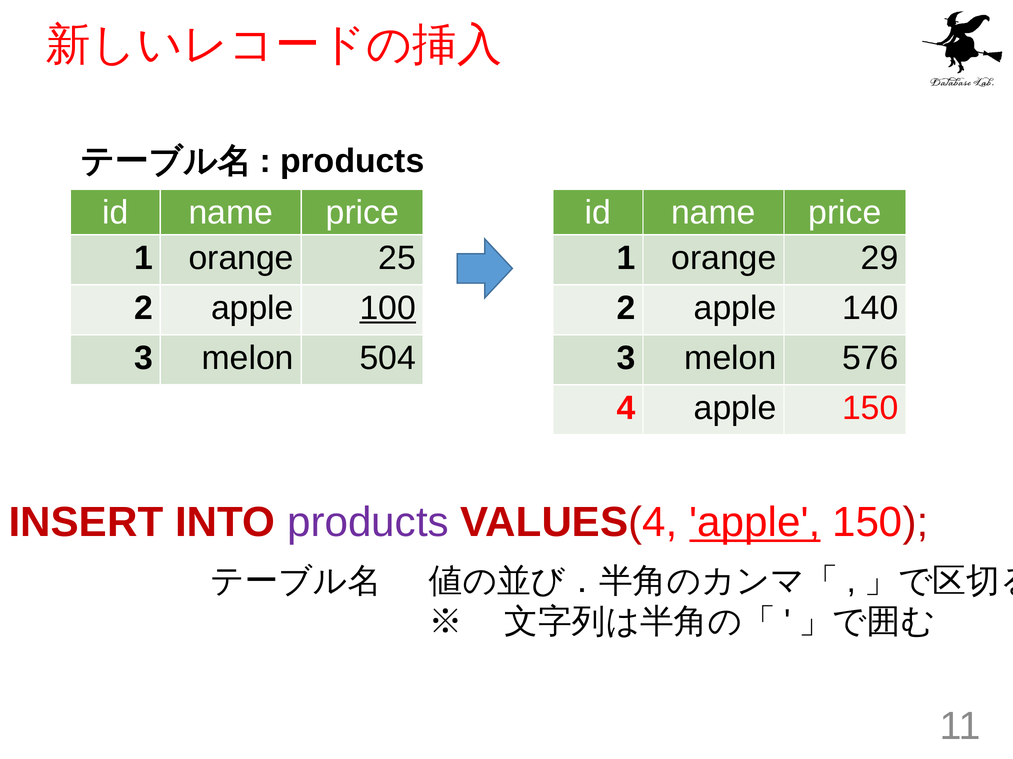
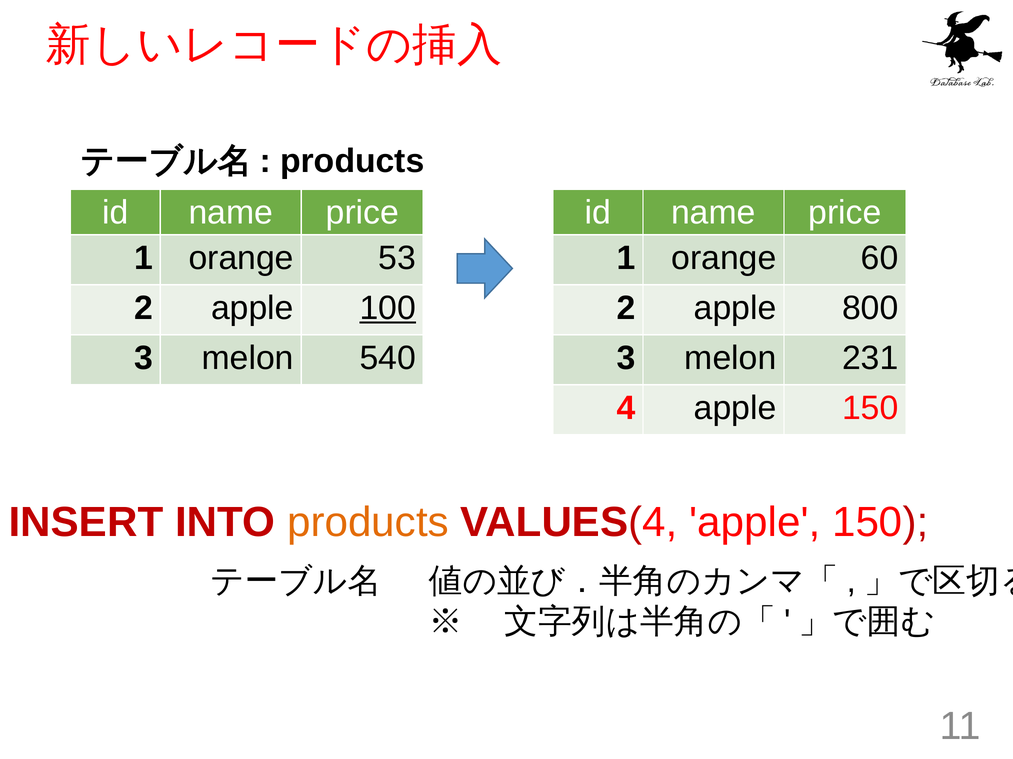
25: 25 -> 53 (397, 258)
29: 29 -> 60 (880, 258)
140: 140 -> 800 (870, 308)
504: 504 -> 540 (388, 358)
576: 576 -> 231 (870, 358)
products colour: purple -> orange (368, 523)
apple underline: present -> none (755, 523)
